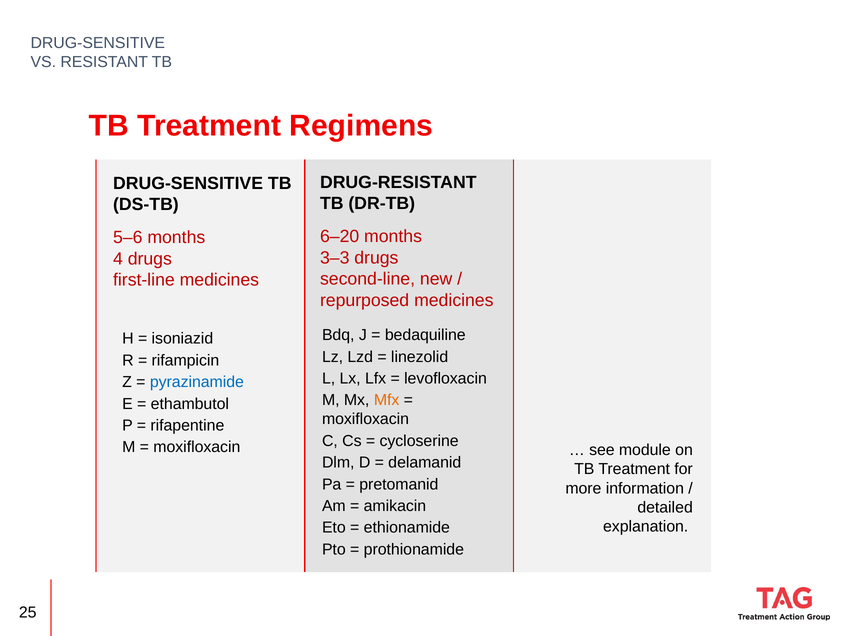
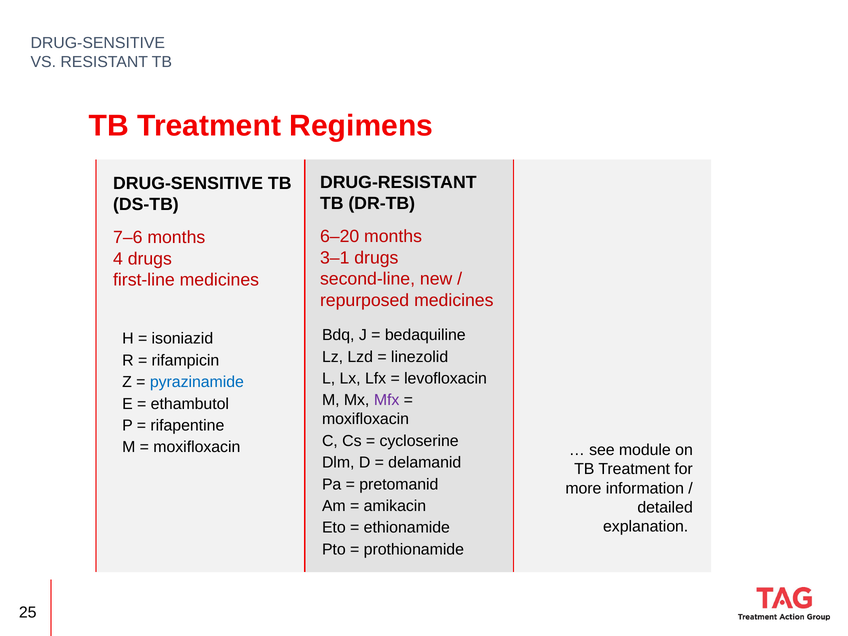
5–6: 5–6 -> 7–6 (128, 238)
3–3: 3–3 -> 3–1 (335, 258)
Mfx colour: orange -> purple (387, 400)
